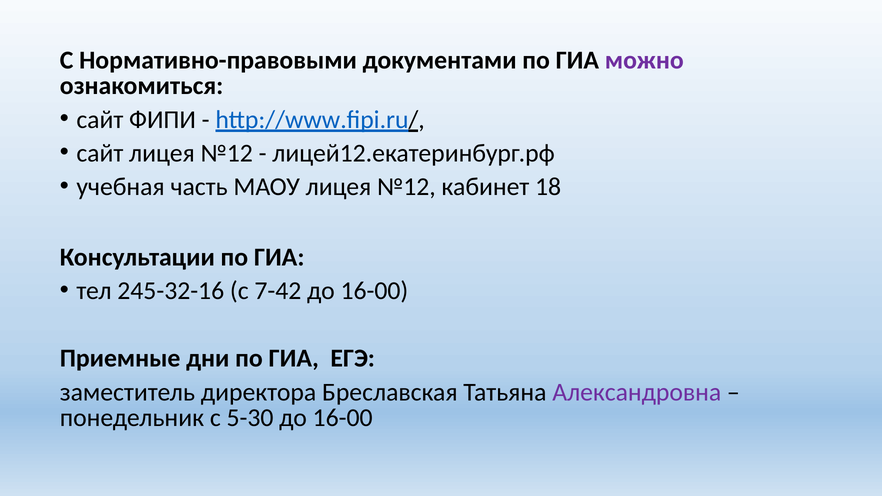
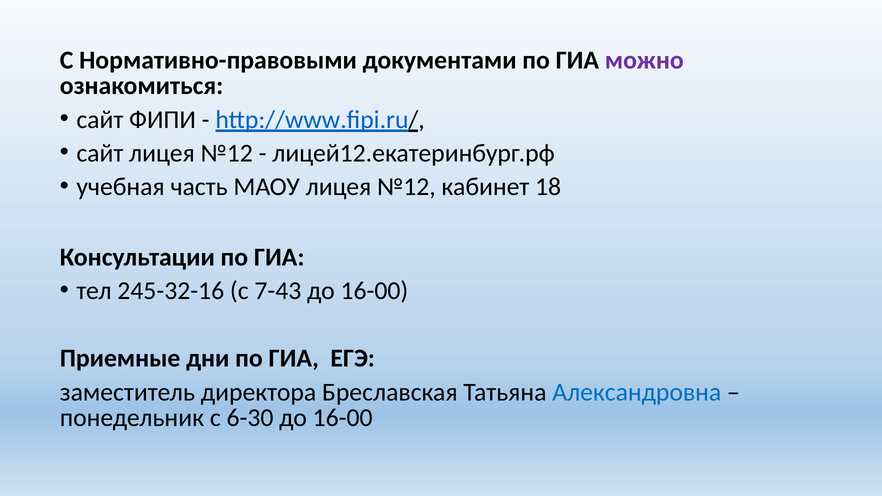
7-42: 7-42 -> 7-43 (278, 291)
Александровна colour: purple -> blue (637, 392)
5-30: 5-30 -> 6-30 (250, 418)
